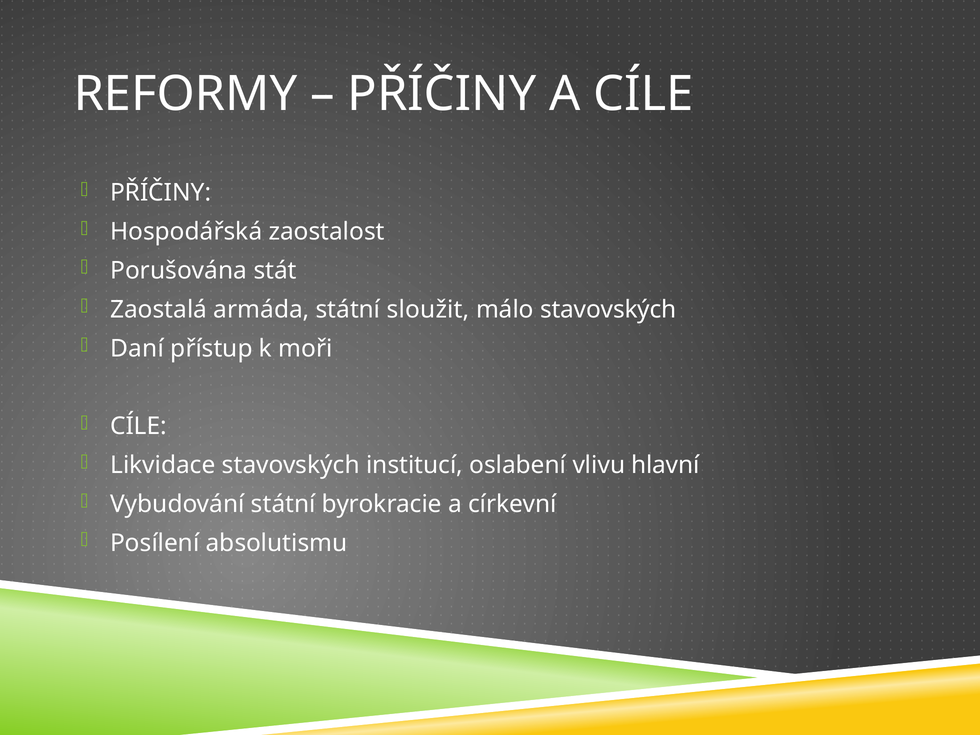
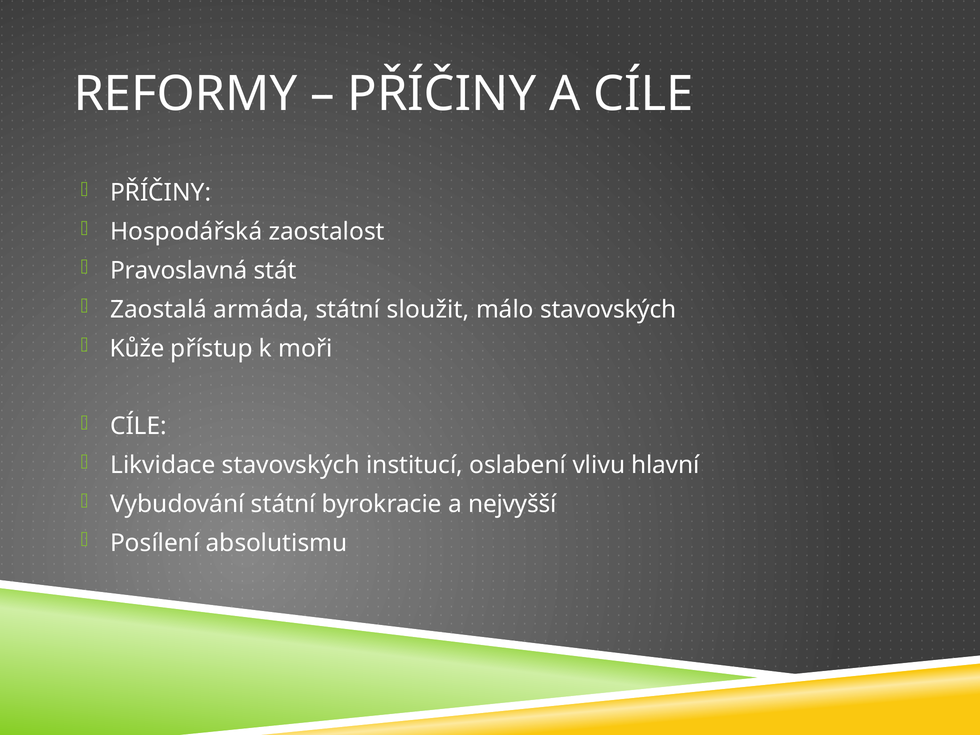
Porušována: Porušována -> Pravoslavná (179, 271)
Daní: Daní -> Kůže (137, 349)
církevní: církevní -> nejvyšší (512, 504)
